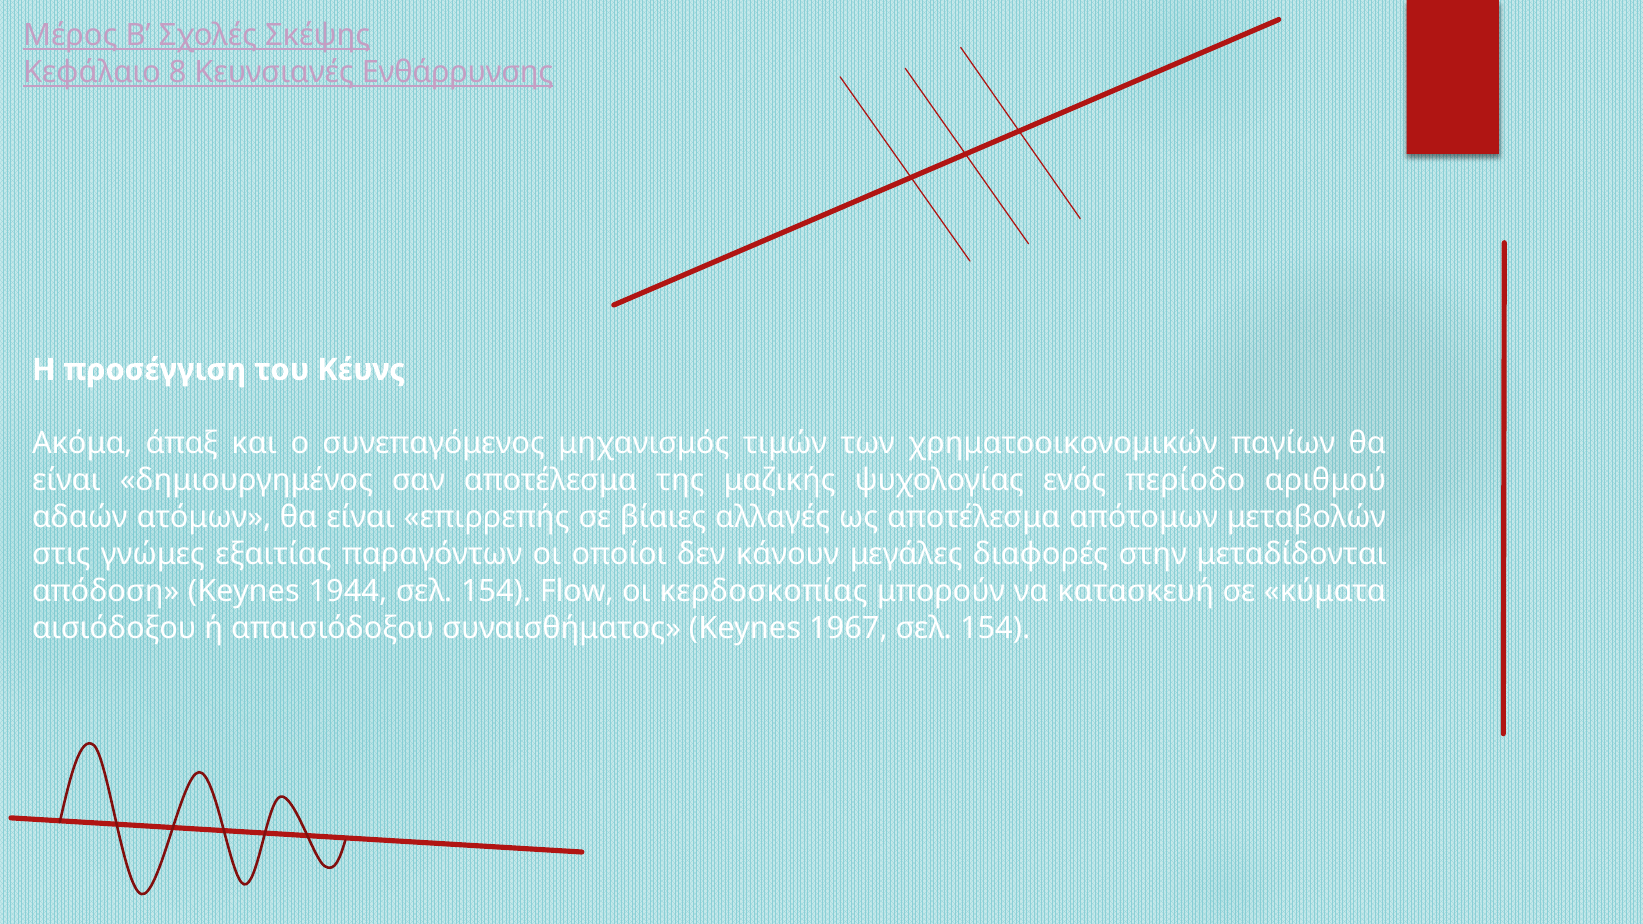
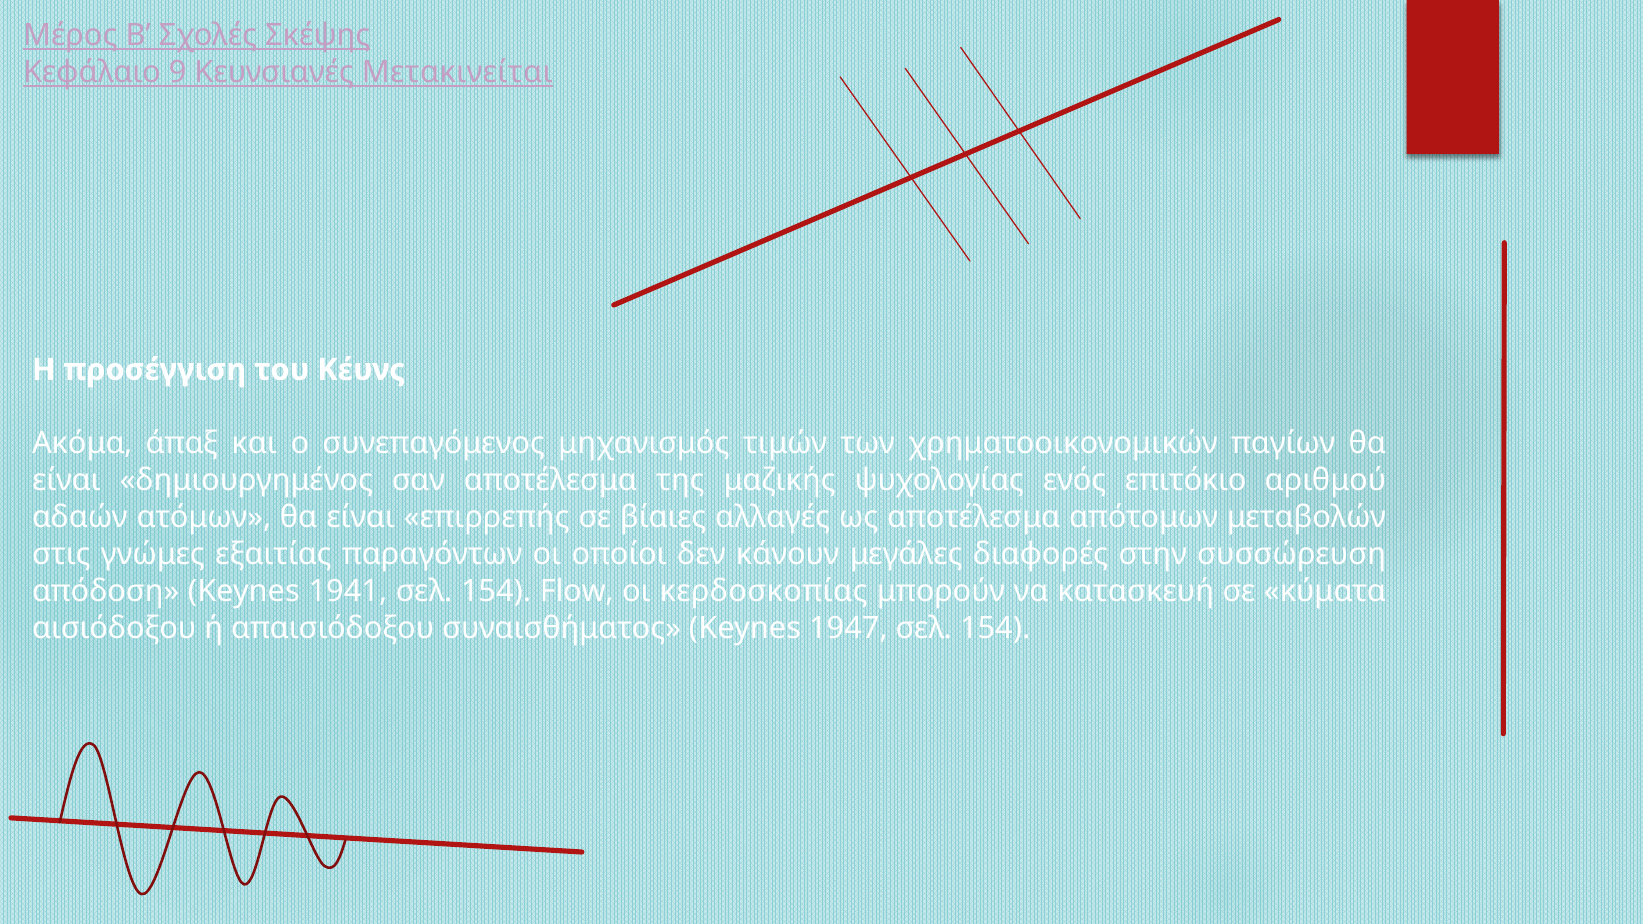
8: 8 -> 9 (178, 72)
Ενθάρρυνσης: Ενθάρρυνσης -> Μετακινείται (457, 72)
περίοδο: περίοδο -> επιτόκιο (1186, 481)
μεταδίδονται: μεταδίδονται -> συσσώρευση (1292, 555)
1944: 1944 -> 1941 (348, 592)
1967: 1967 -> 1947 (848, 629)
